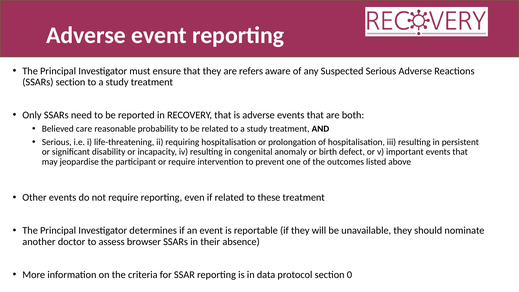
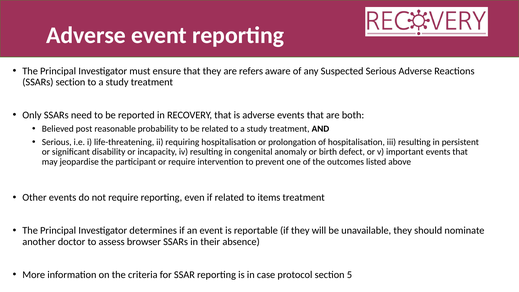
care: care -> post (84, 129)
these: these -> items (269, 198)
data: data -> case (266, 275)
0: 0 -> 5 (349, 275)
